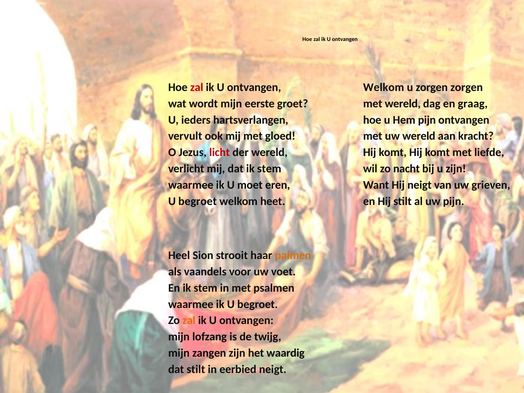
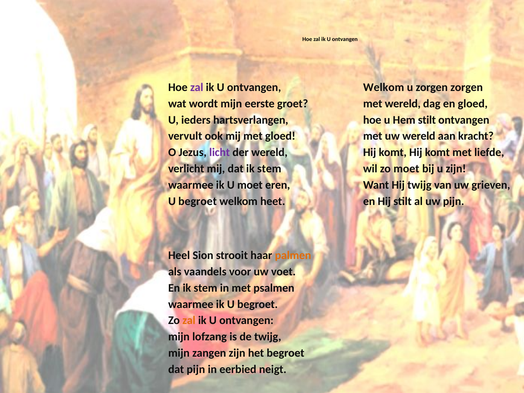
zal colour: red -> purple (197, 87)
en graag: graag -> gloed (473, 104)
Hem pijn: pijn -> stilt (427, 120)
licht colour: red -> purple (220, 152)
zo nacht: nacht -> moet (406, 169)
Hij neigt: neigt -> twijg (419, 185)
het waardig: waardig -> begroet (286, 353)
dat stilt: stilt -> pijn (196, 369)
